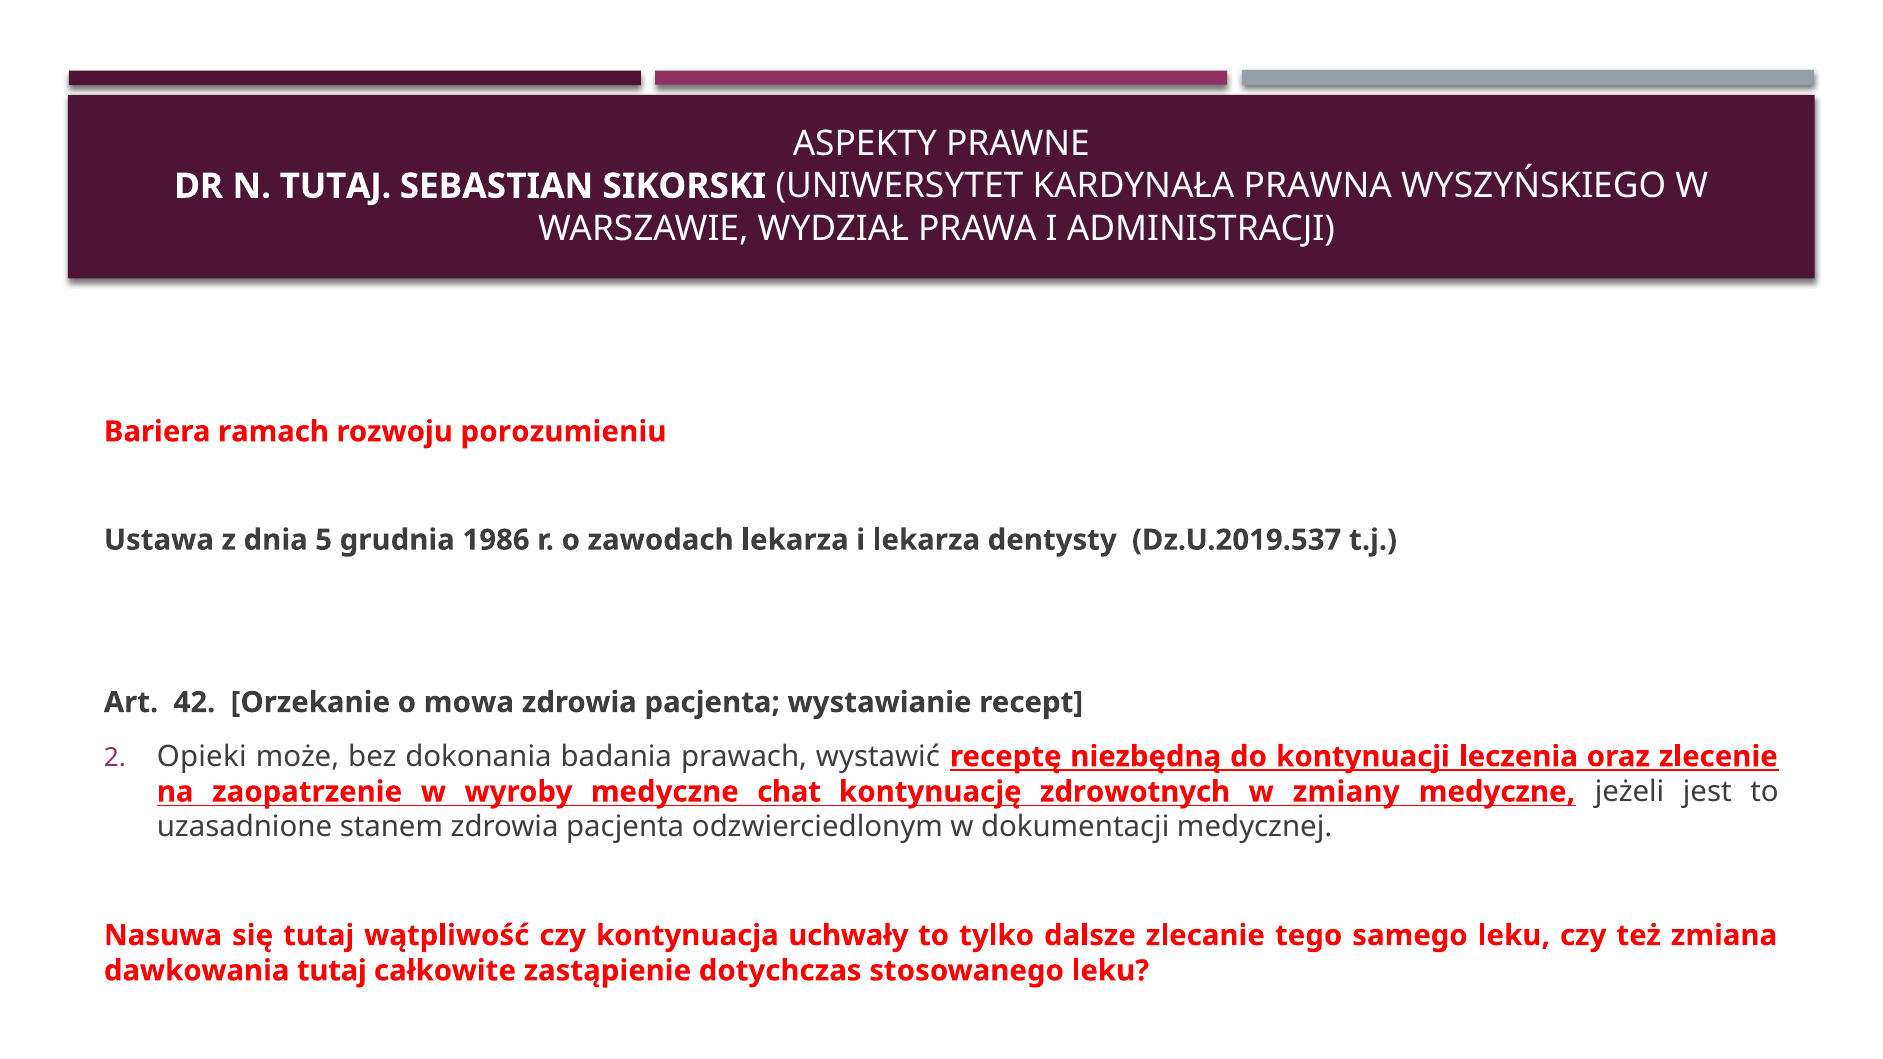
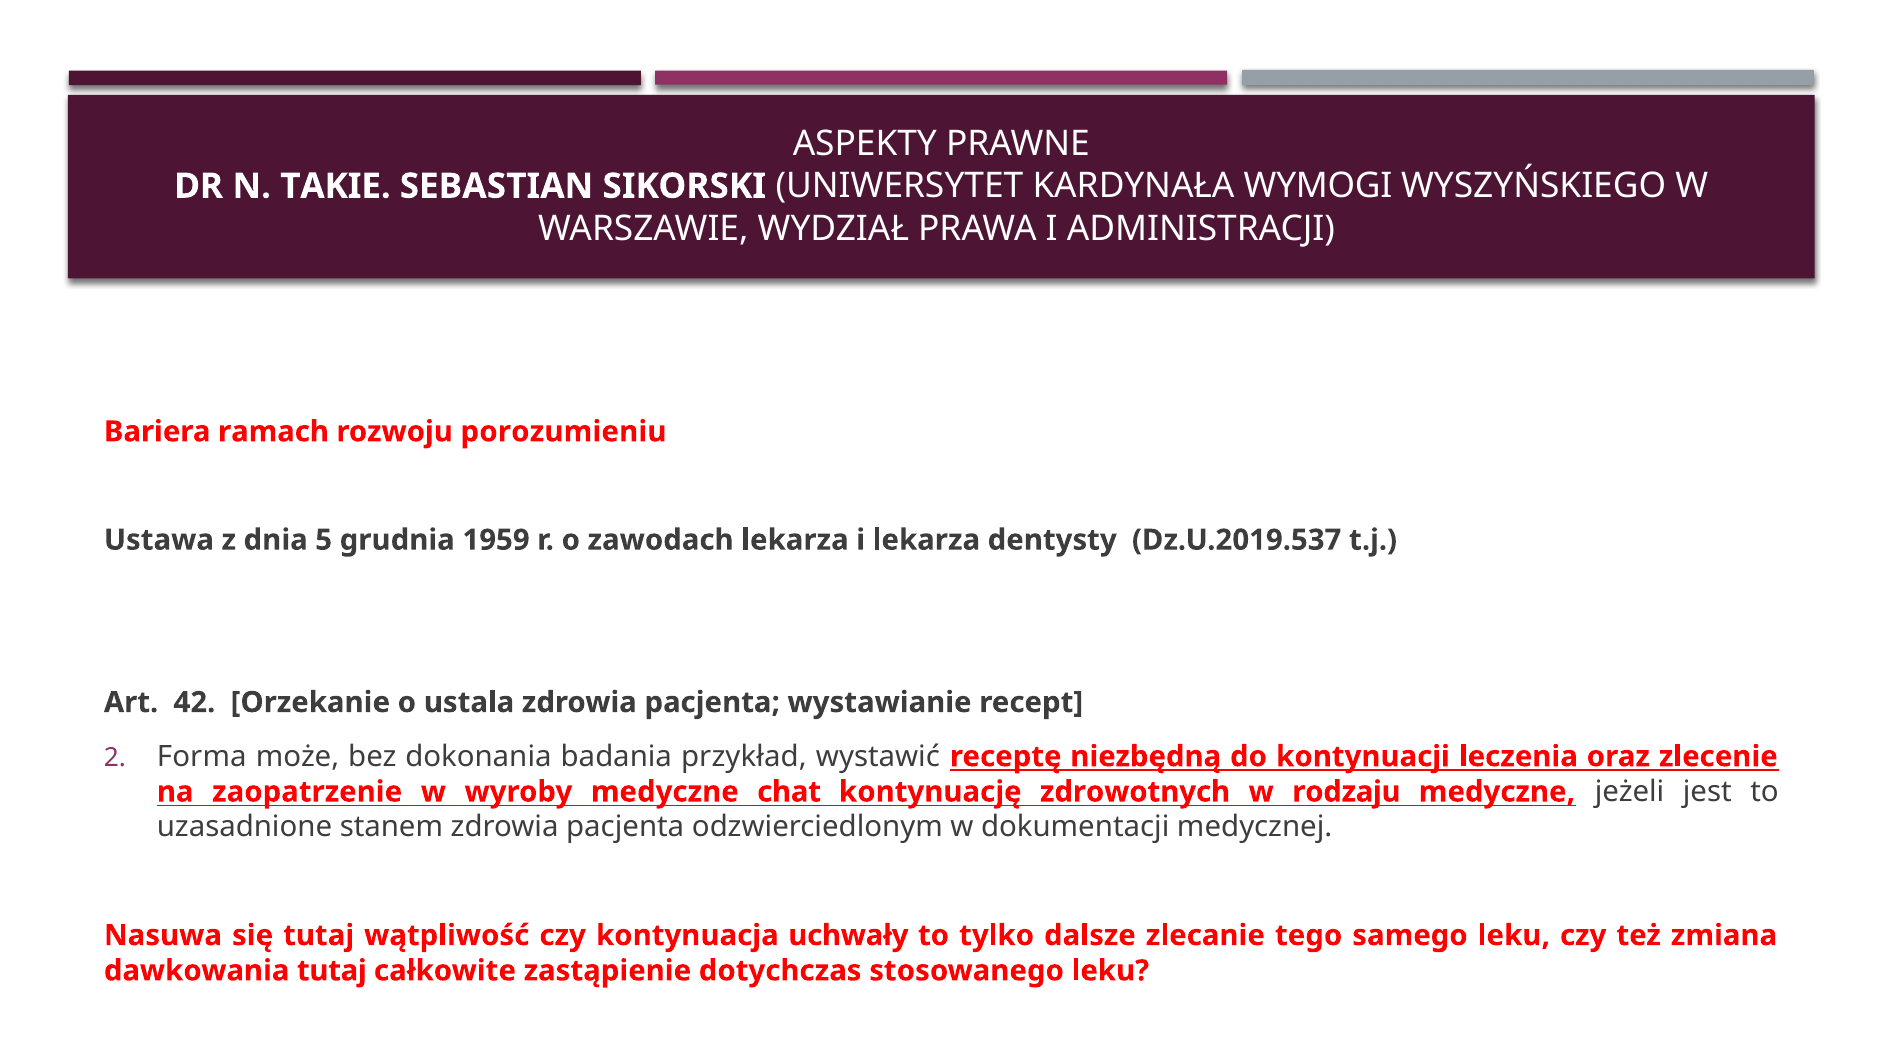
N TUTAJ: TUTAJ -> TAKIE (335, 186)
PRAWNA: PRAWNA -> WYMOGI (1318, 186)
1986: 1986 -> 1959 (496, 540)
mowa: mowa -> ustala (469, 703)
Opieki: Opieki -> Forma (202, 757)
prawach: prawach -> przykład (744, 757)
zmiany: zmiany -> rodzaju (1346, 792)
